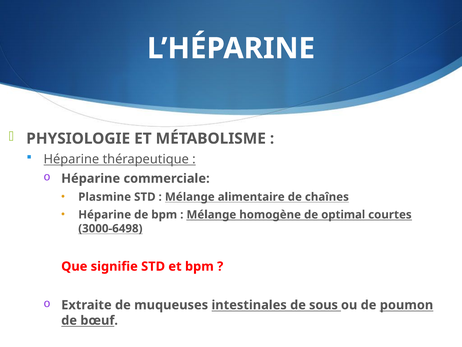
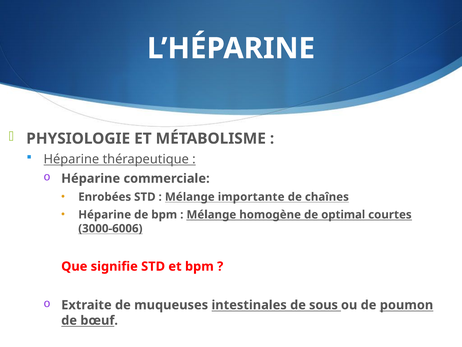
Plasmine: Plasmine -> Enrobées (105, 197)
alimentaire: alimentaire -> importante (251, 197)
3000-6498: 3000-6498 -> 3000-6006 (110, 228)
